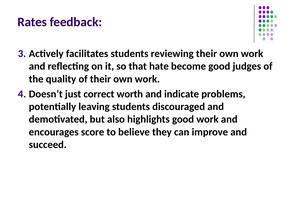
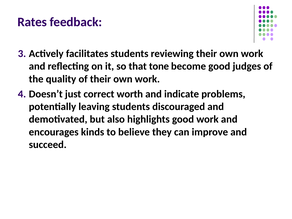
hate: hate -> tone (159, 66)
score: score -> kinds (93, 132)
